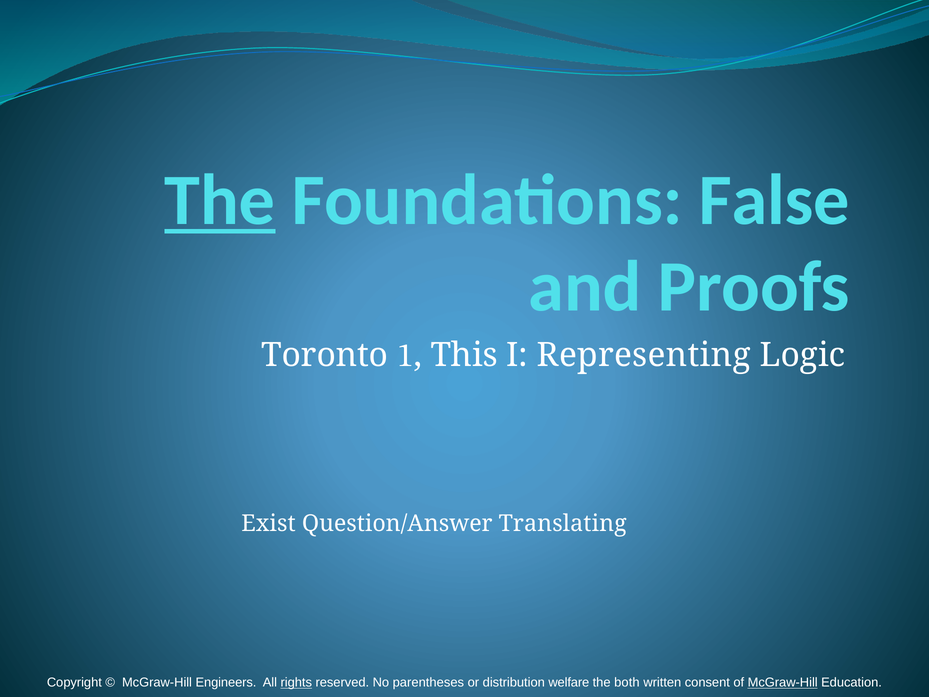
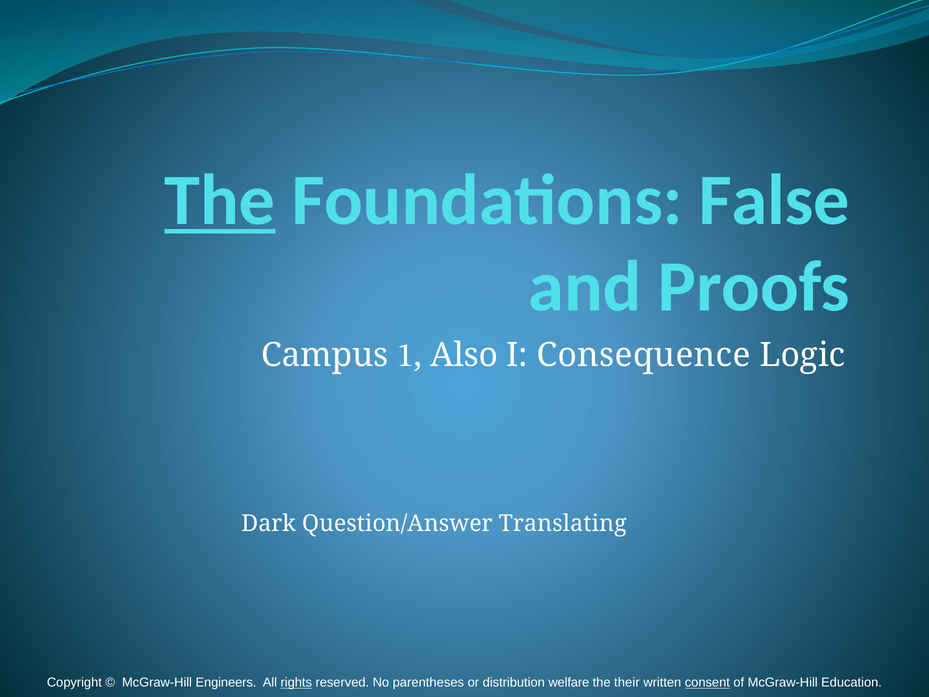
Toronto: Toronto -> Campus (325, 355)
This: This -> Also (464, 355)
Representing: Representing -> Consequence (644, 355)
Exist: Exist -> Dark (269, 523)
both: both -> their (627, 682)
consent underline: none -> present (707, 682)
McGraw-Hill underline: present -> none (783, 682)
